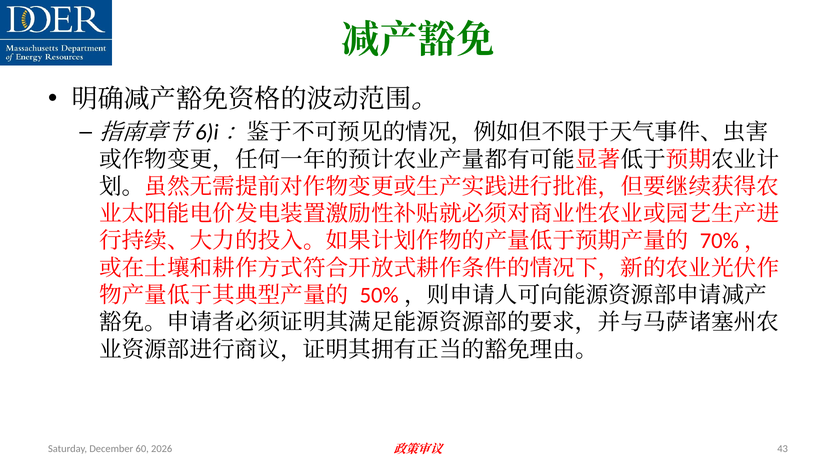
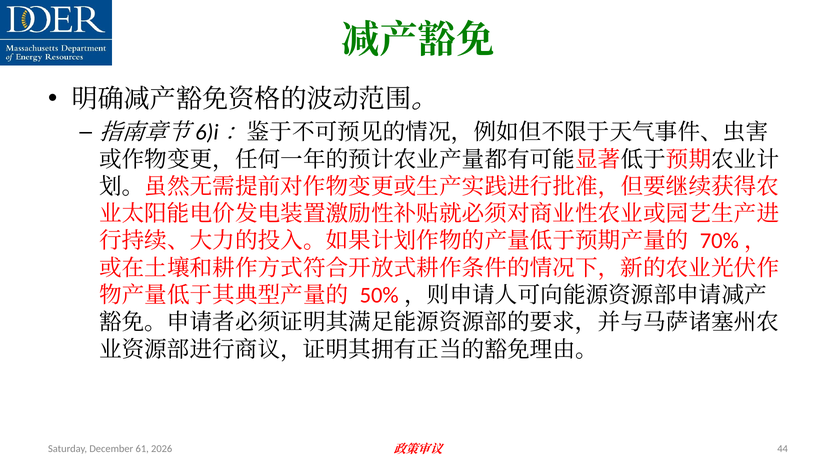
60: 60 -> 61 (142, 449)
43: 43 -> 44 (783, 449)
